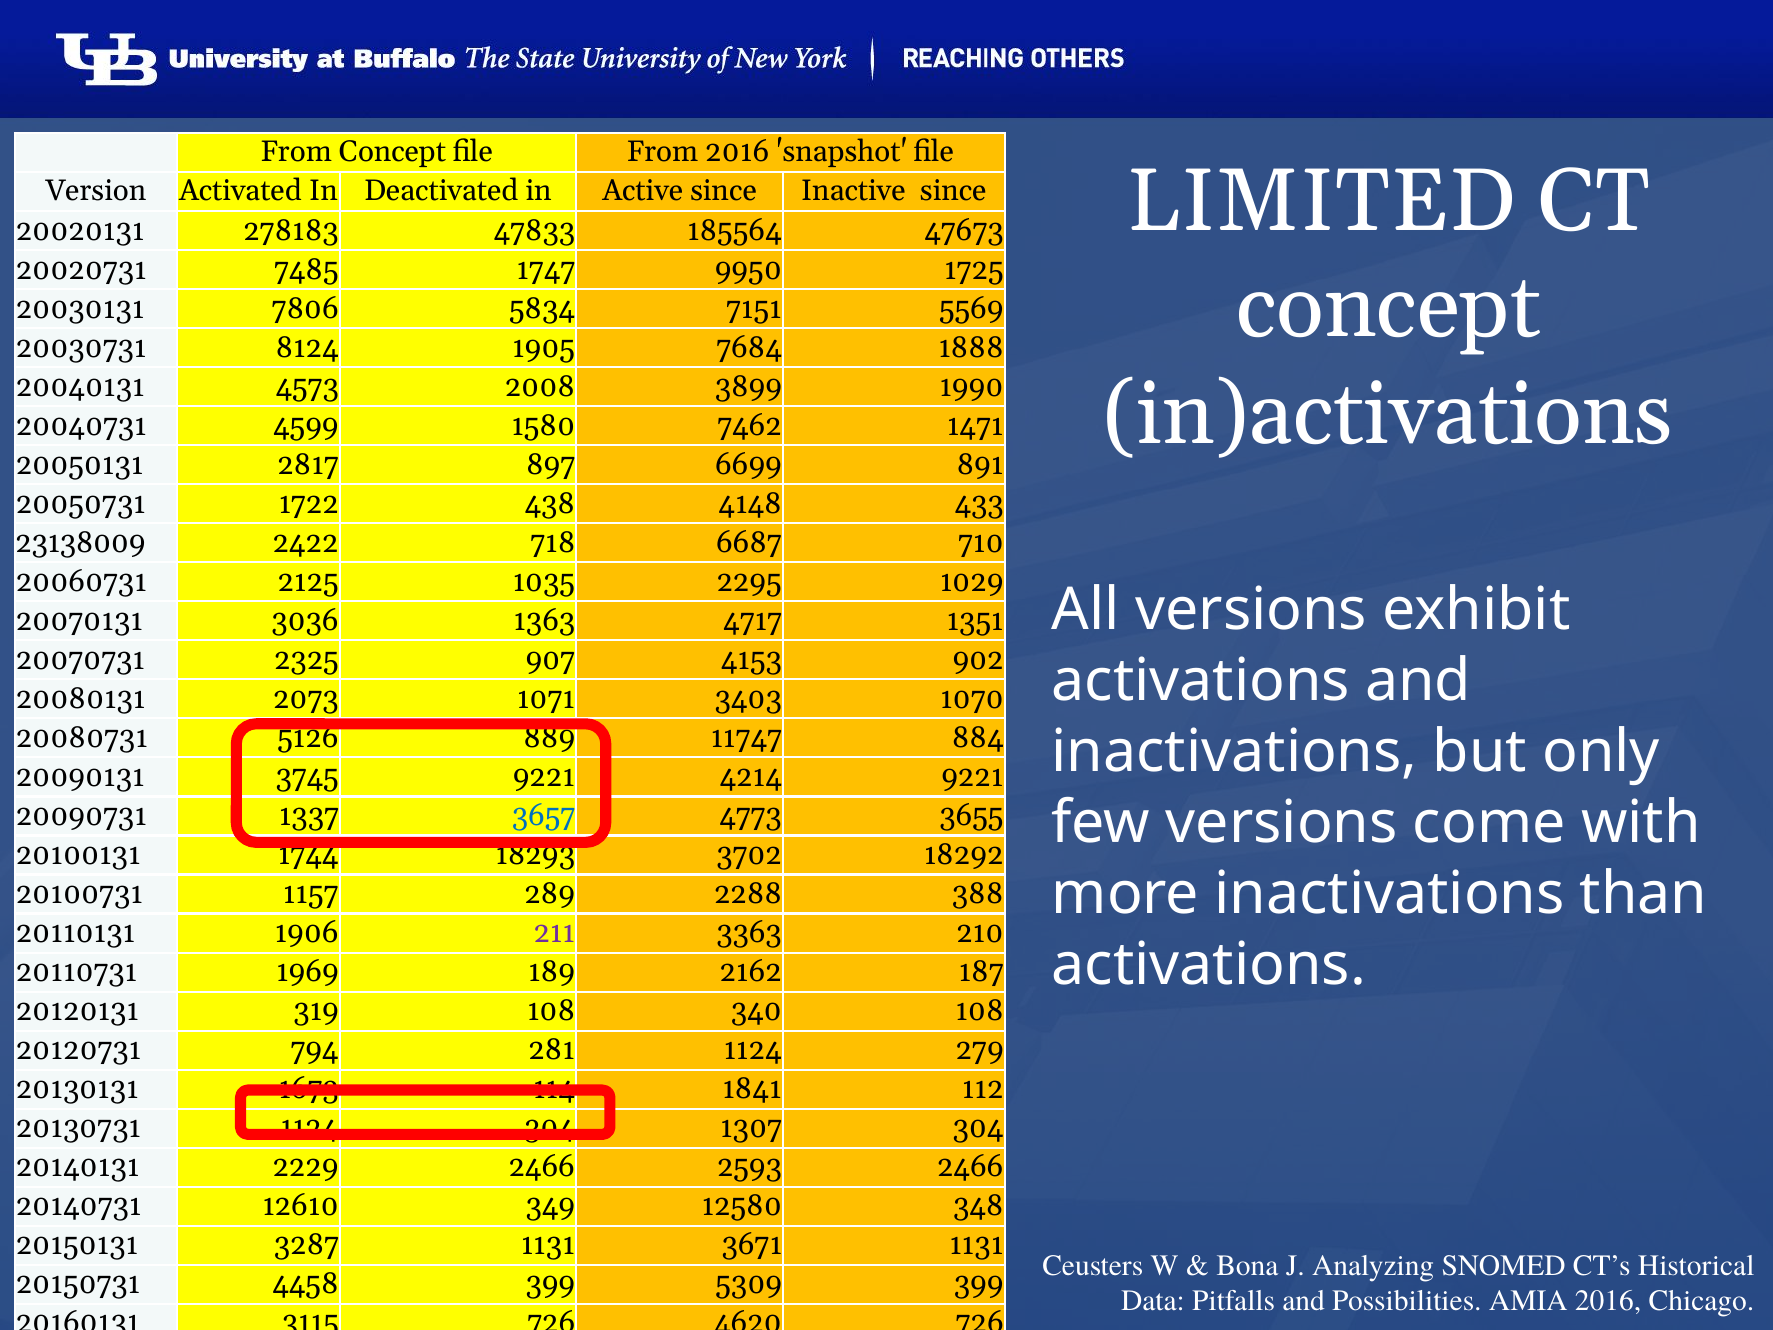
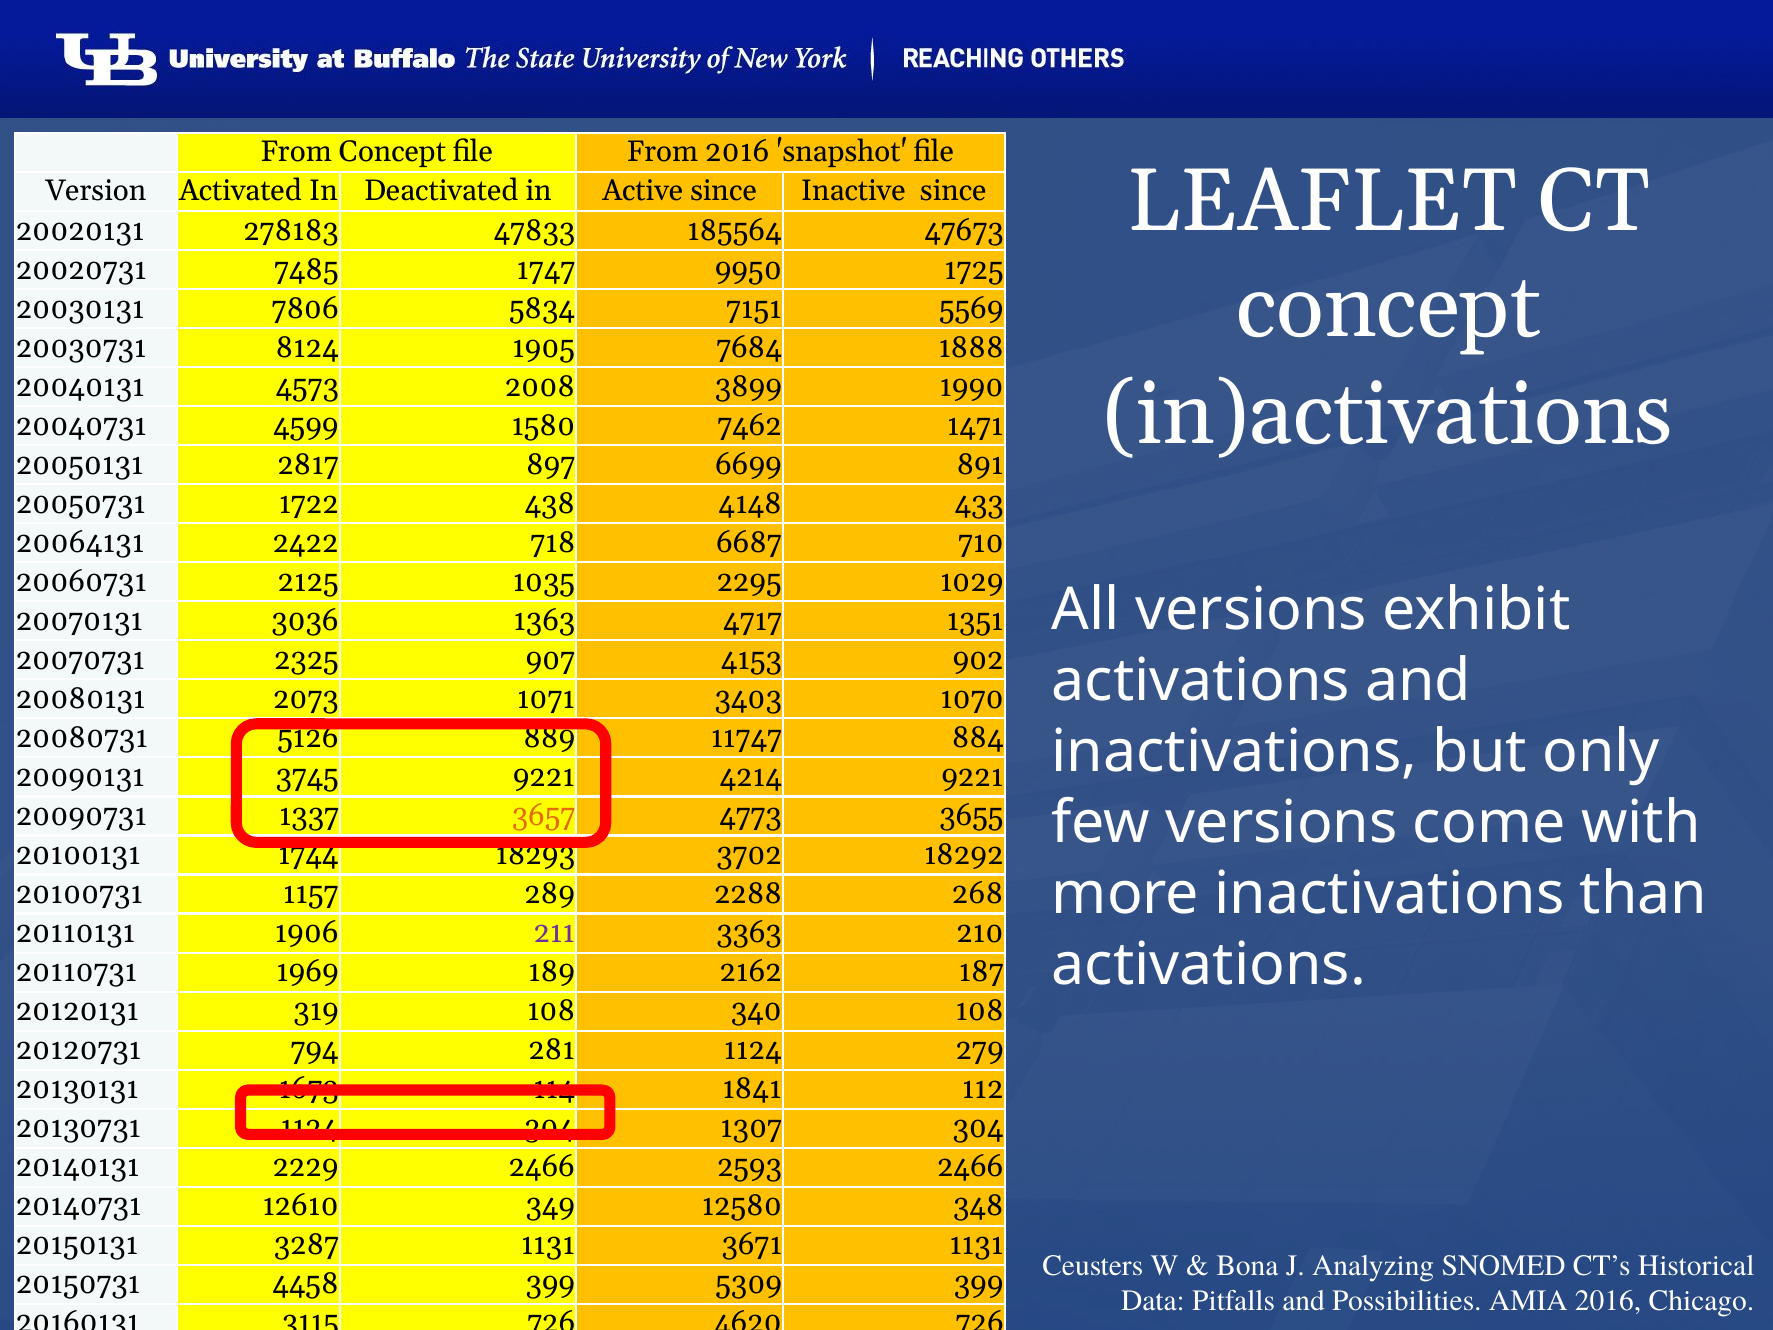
LIMITED: LIMITED -> LEAFLET (1322, 201)
23138009: 23138009 -> 20064131 (80, 542)
3657 colour: blue -> orange (544, 816)
388: 388 -> 268 (978, 894)
